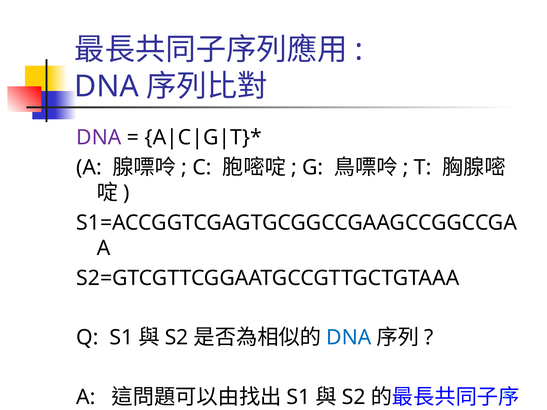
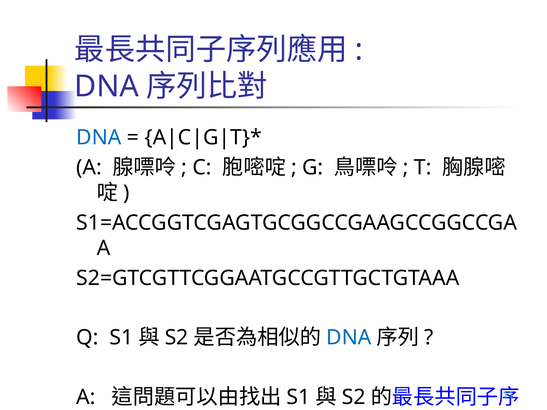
DNA colour: purple -> blue (99, 138)
